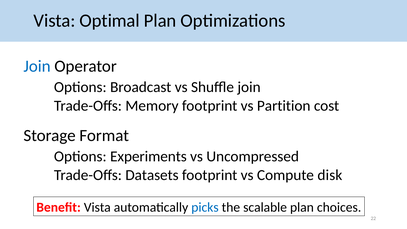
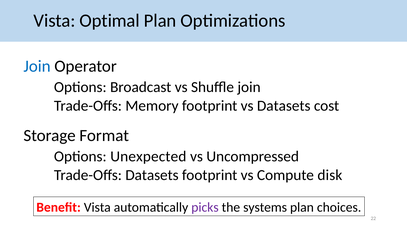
vs Partition: Partition -> Datasets (284, 106)
Experiments: Experiments -> Unexpected (148, 156)
picks colour: blue -> purple (205, 207)
scalable: scalable -> systems (265, 207)
